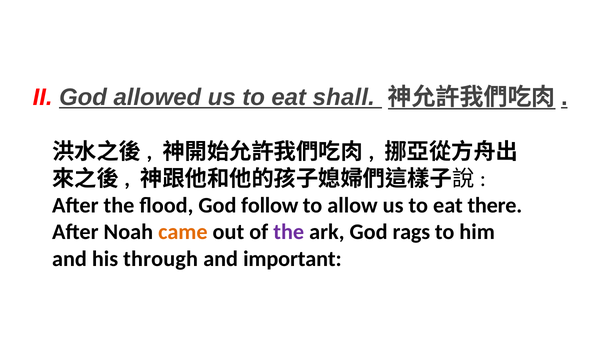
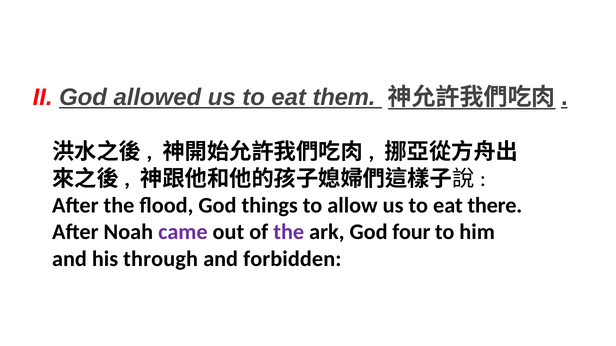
shall: shall -> them (344, 97)
follow: follow -> things (270, 206)
came colour: orange -> purple (183, 232)
rags: rags -> four (411, 232)
important: important -> forbidden (292, 259)
